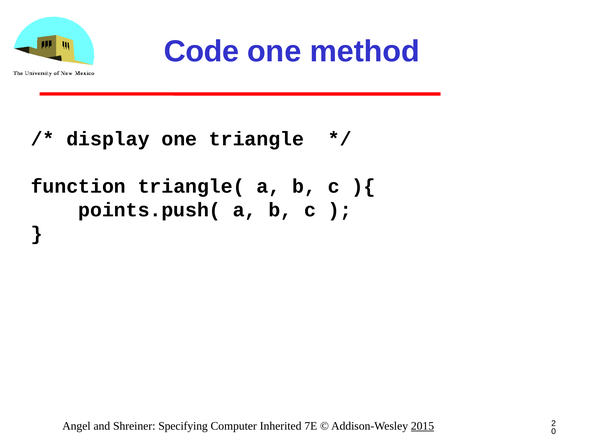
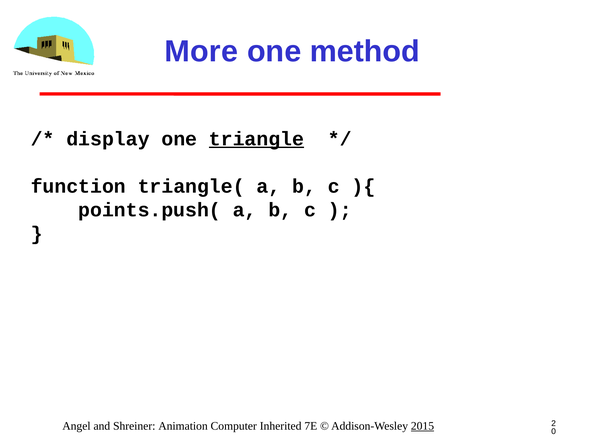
Code: Code -> More (201, 52)
triangle underline: none -> present (257, 139)
Specifying: Specifying -> Animation (183, 427)
